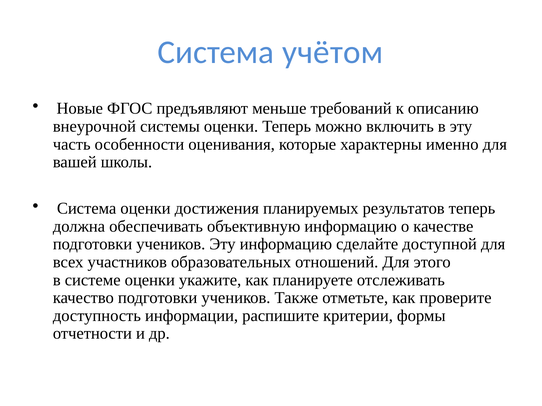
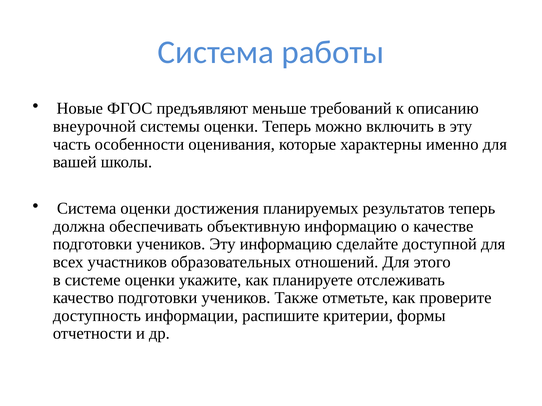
учётом: учётом -> работы (333, 52)
